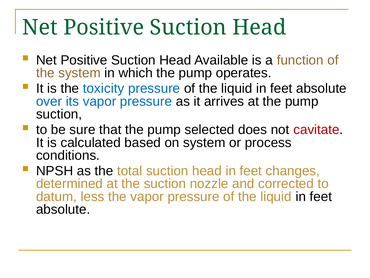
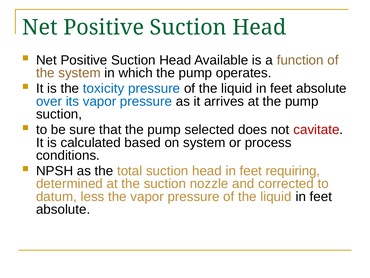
changes: changes -> requiring (293, 171)
